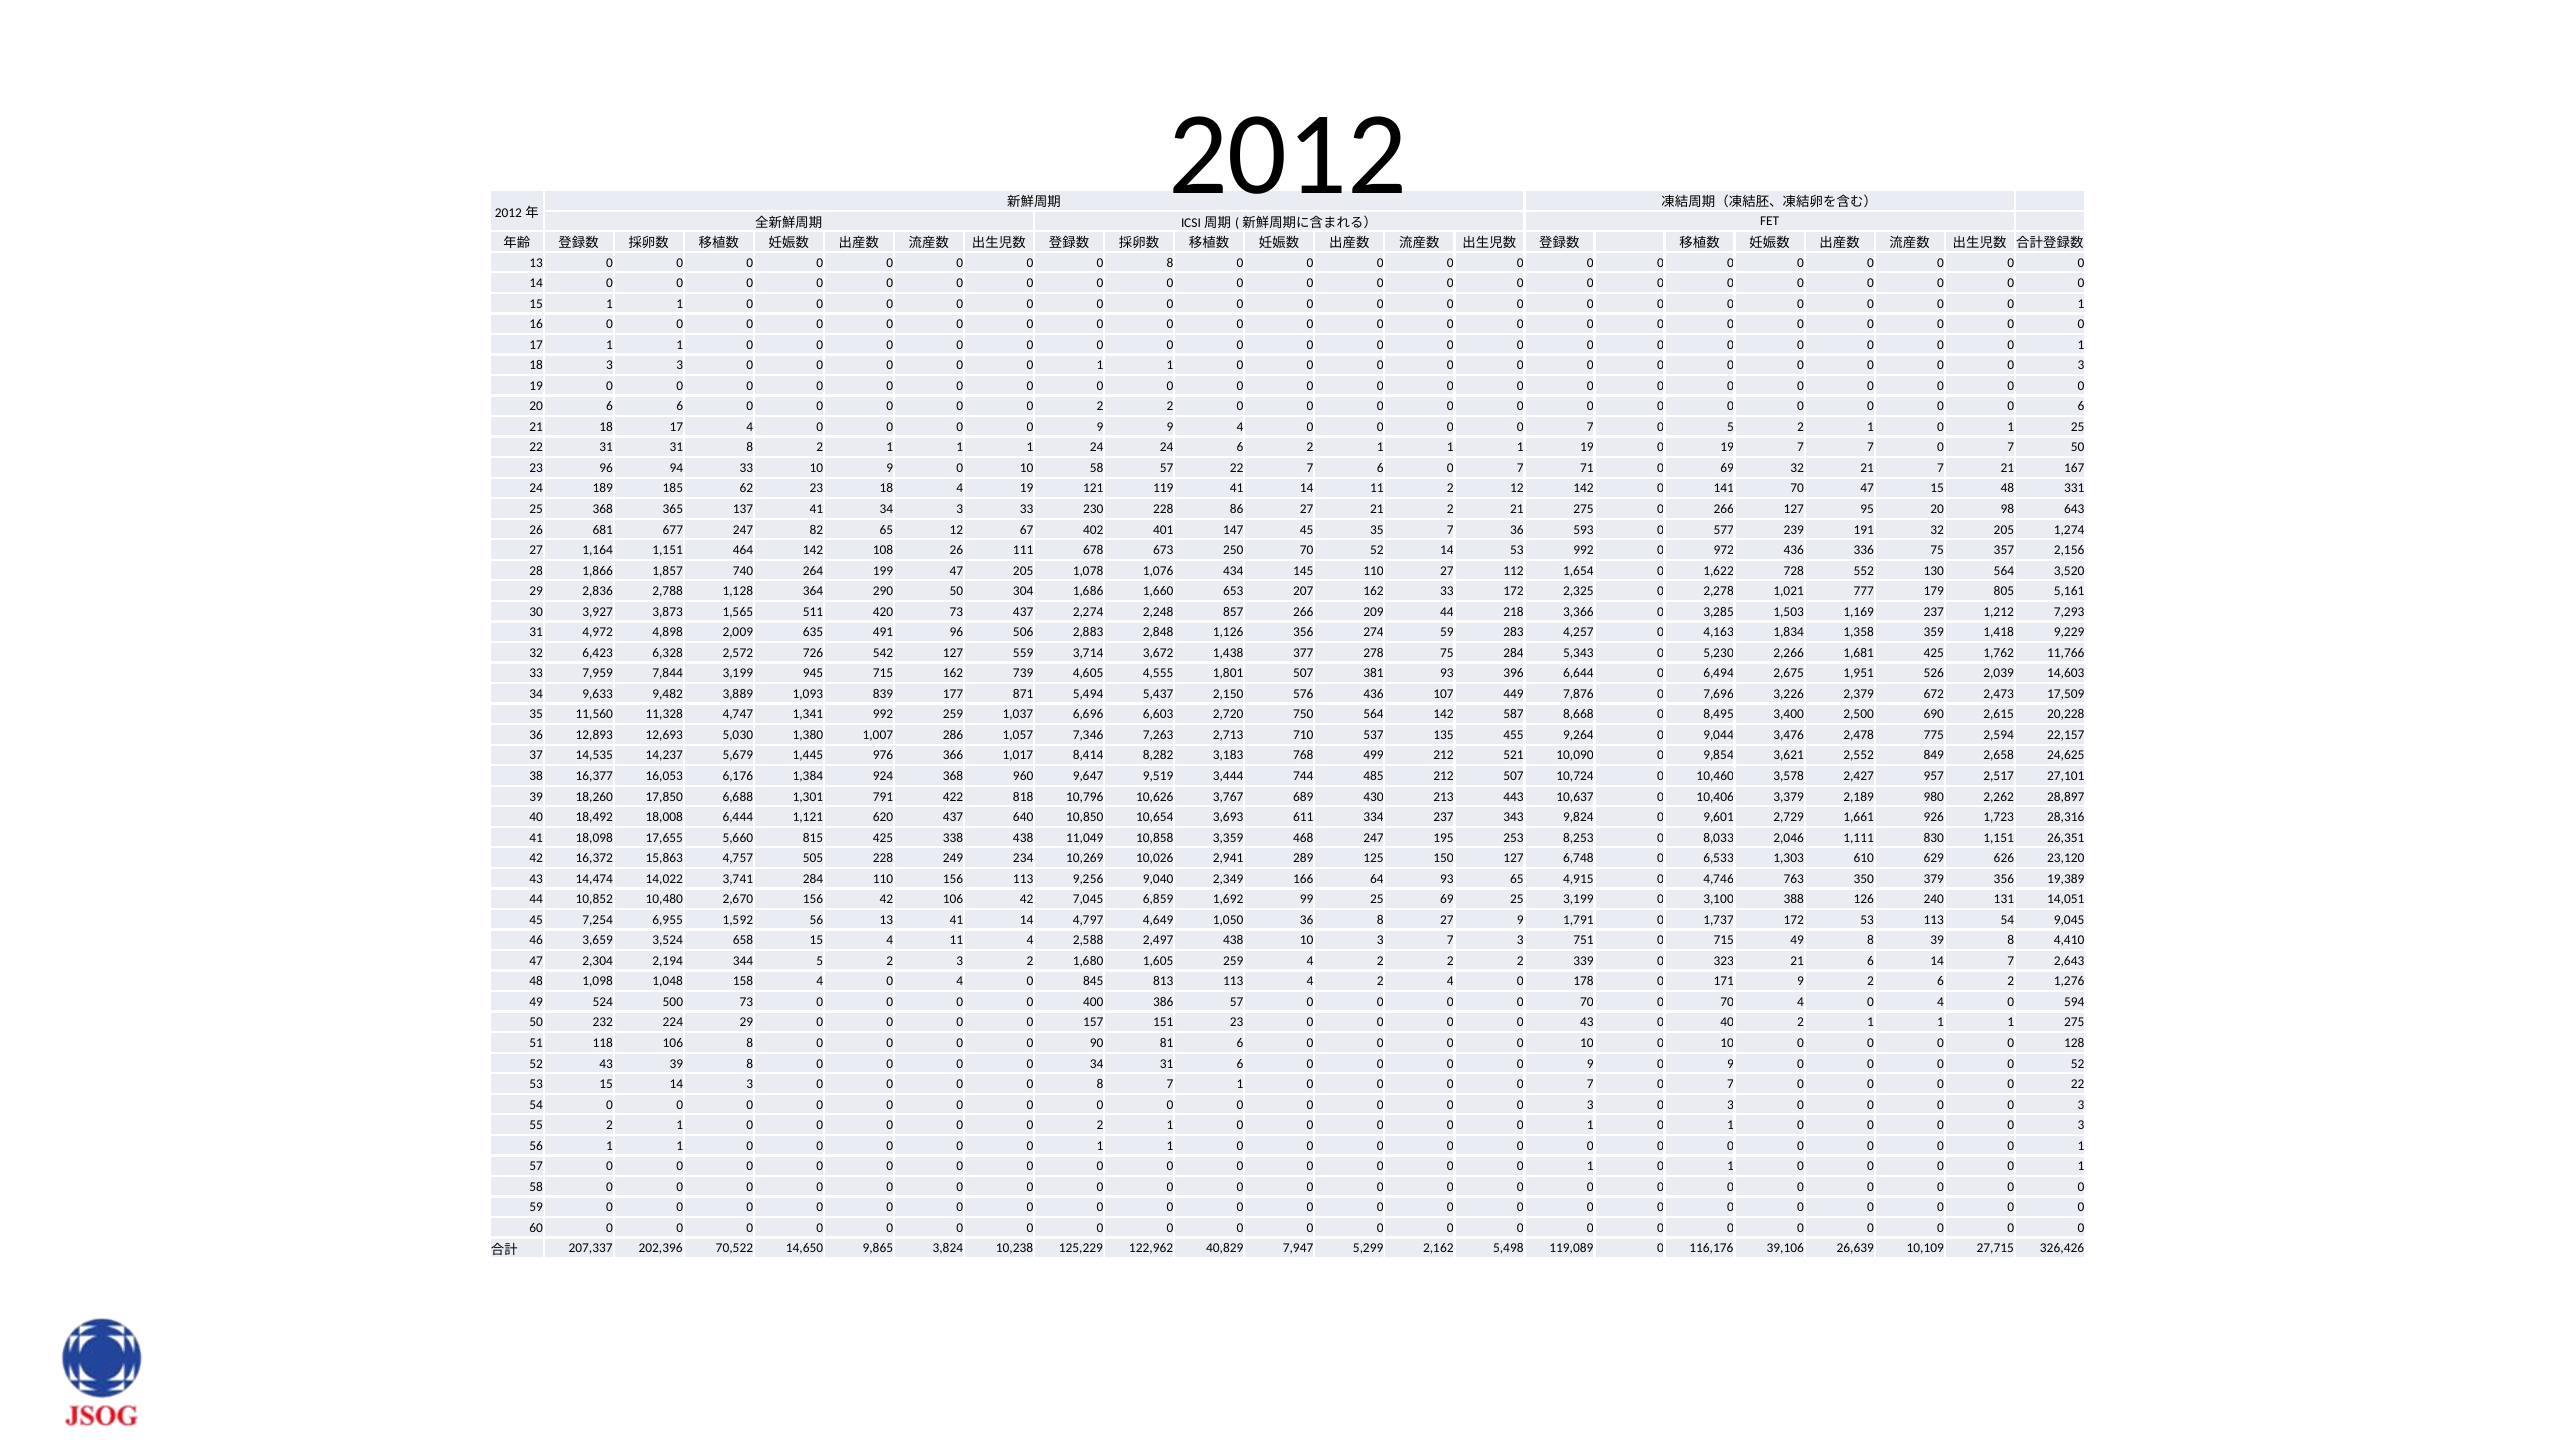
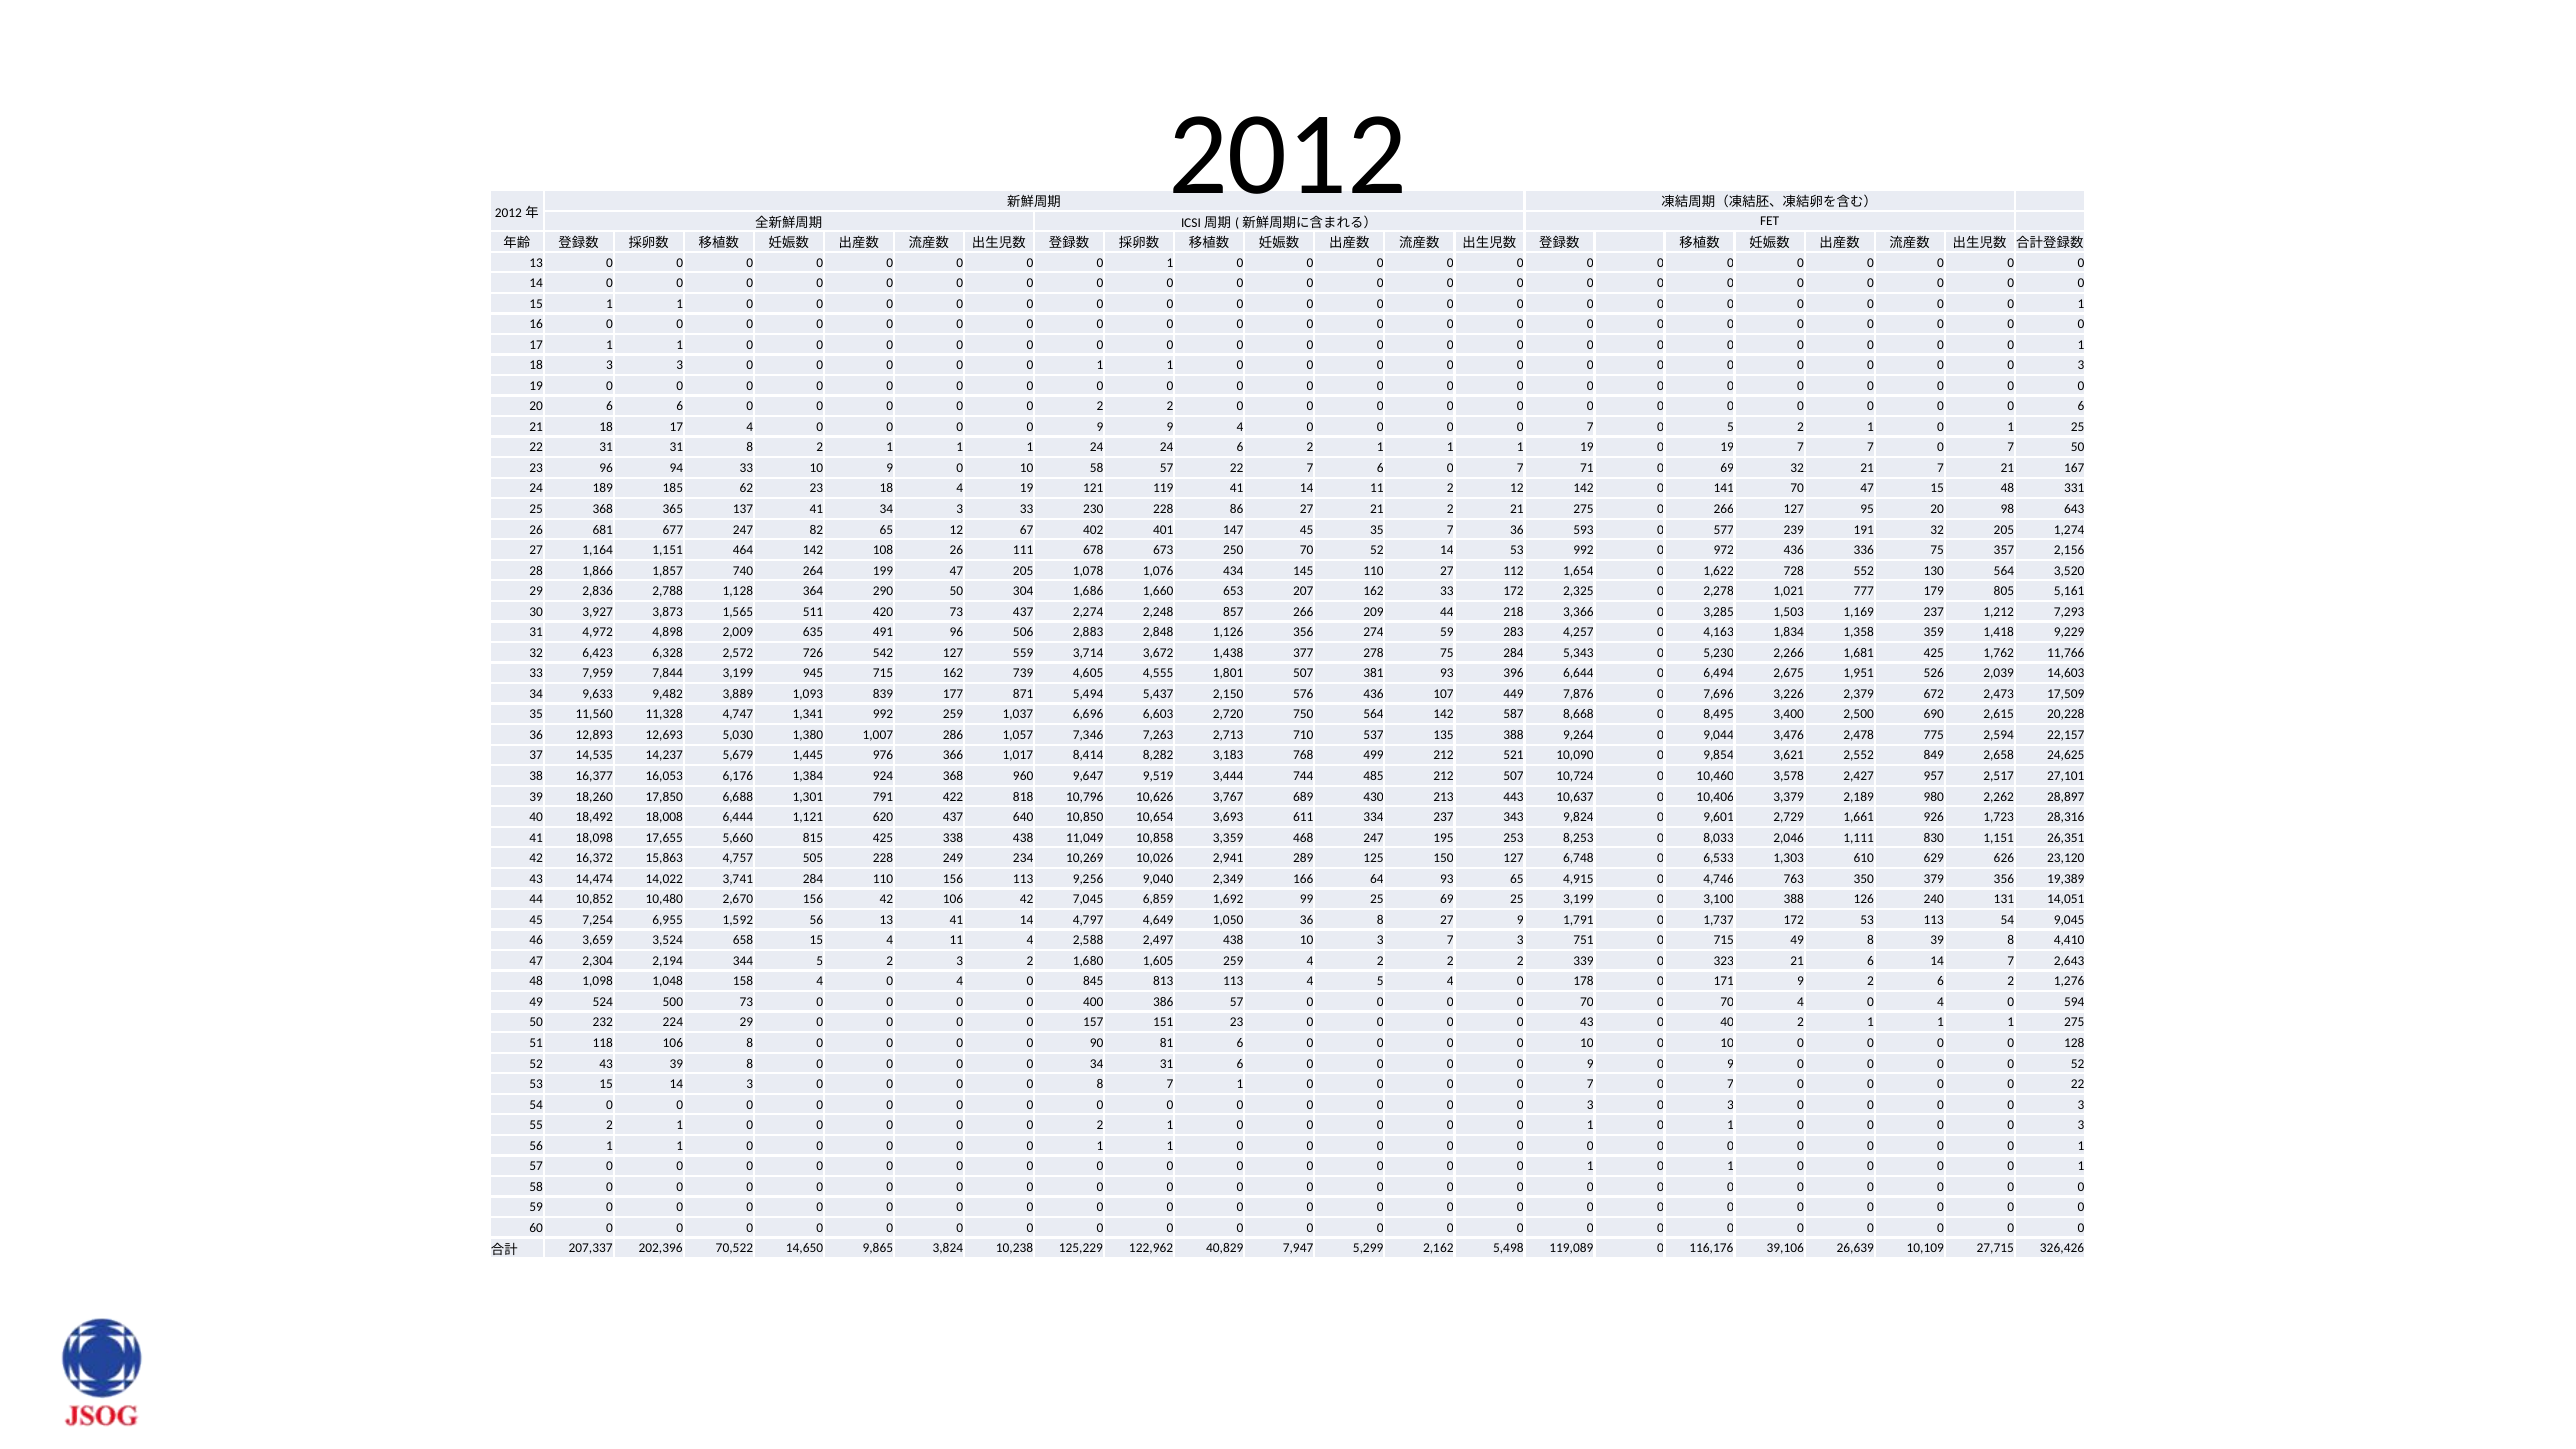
8: 8 -> 1 (1170, 263)
135 455: 455 -> 388 (1514, 735)
113 4 2: 2 -> 5 (1380, 981)
